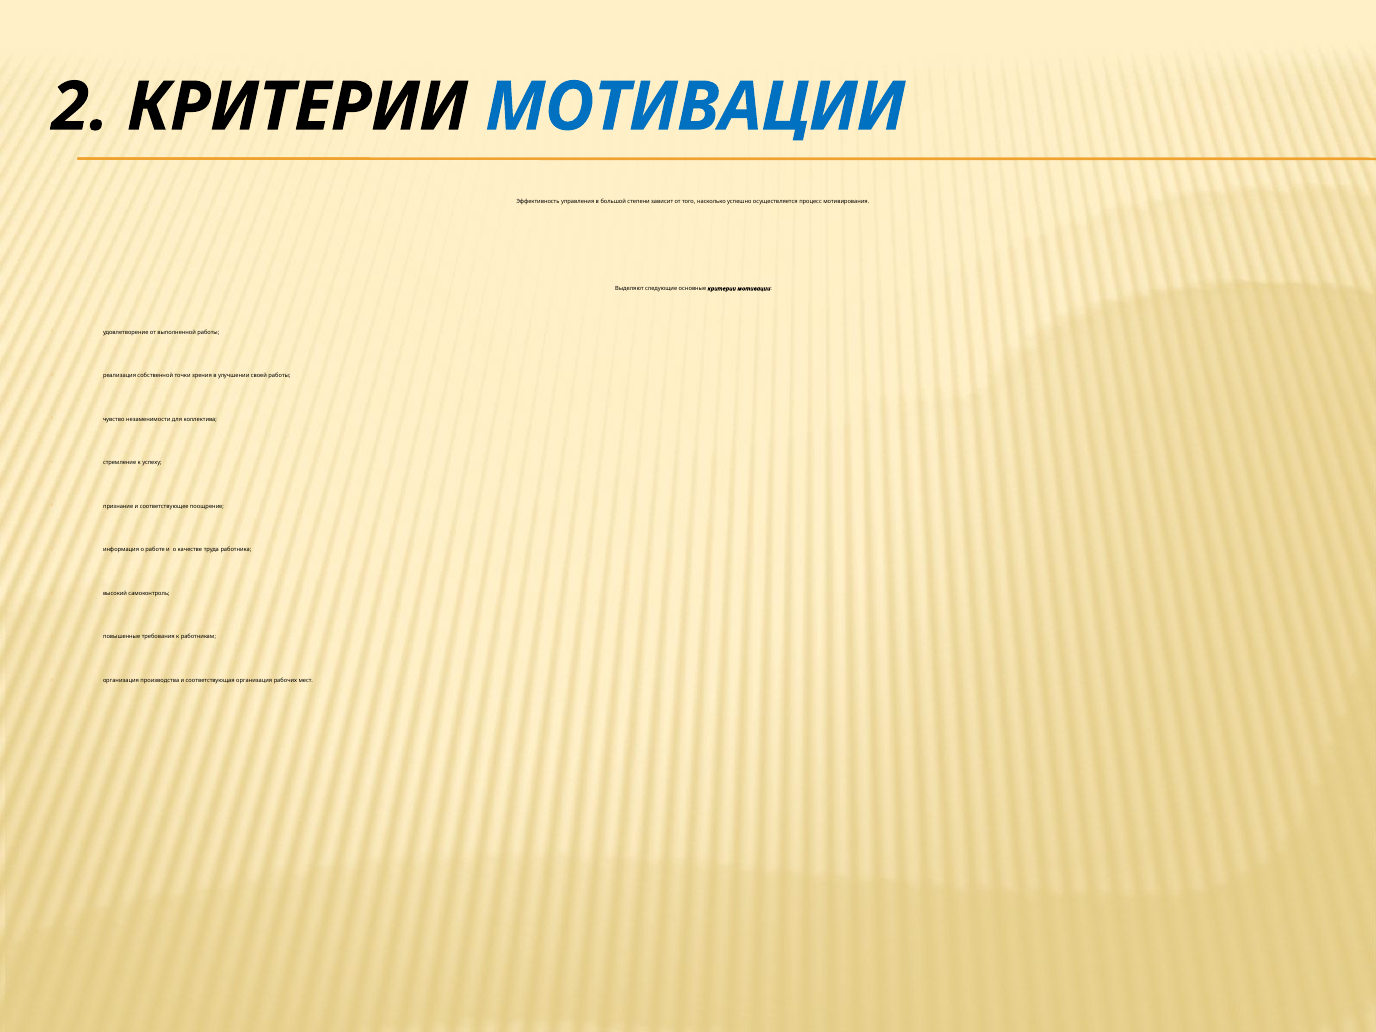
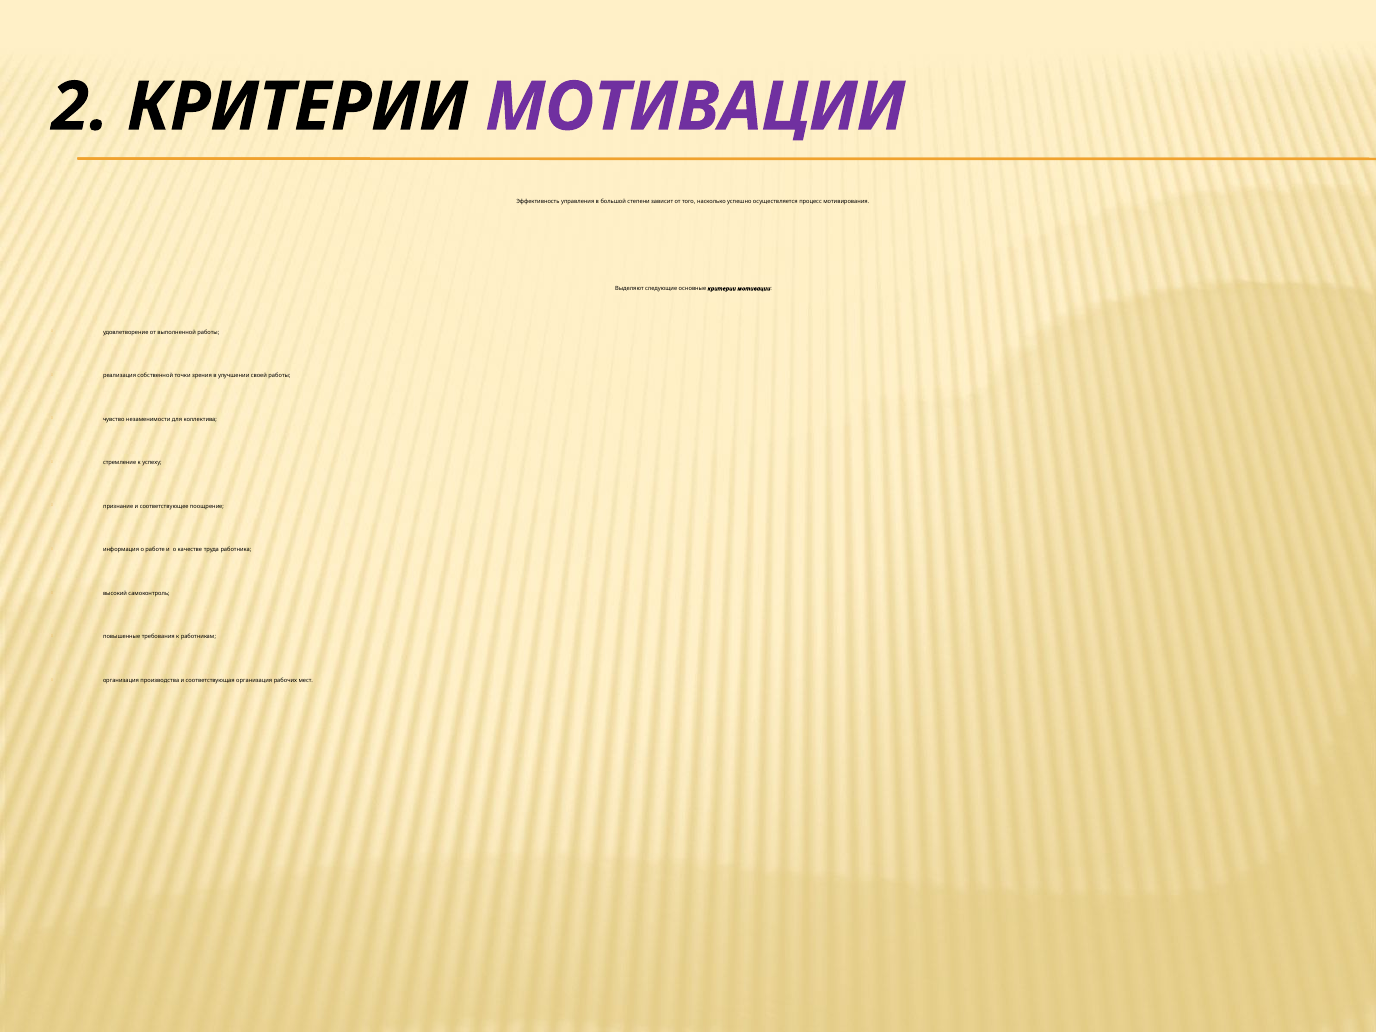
МОТИВАЦИИ colour: blue -> purple (695, 107)
